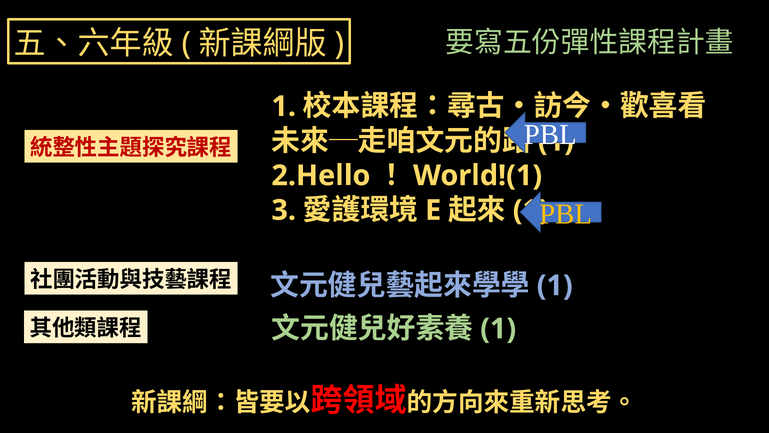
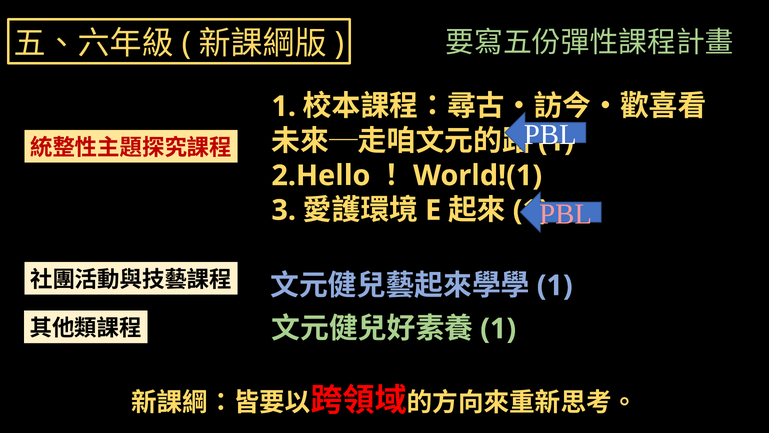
PBL colour: yellow -> pink (566, 214)
